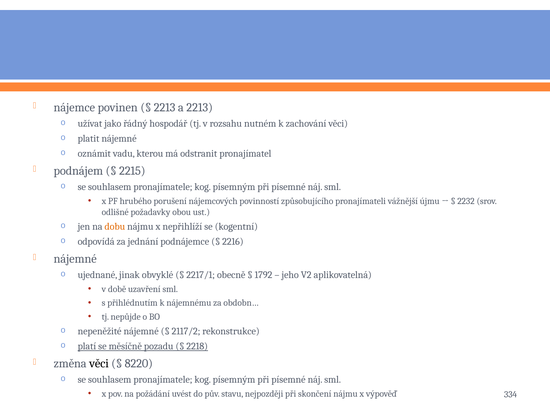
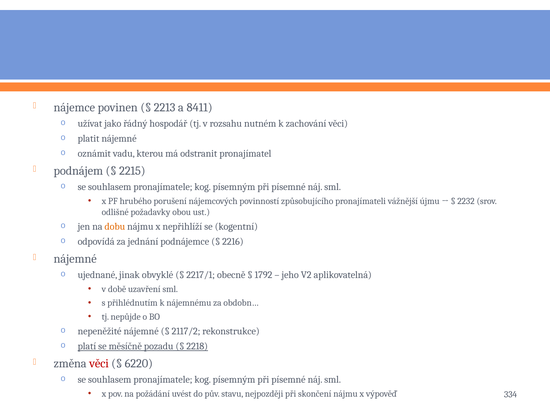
a 2213: 2213 -> 8411 (200, 107)
věci colour: black -> red (99, 363)
8220: 8220 -> 6220 (139, 363)
